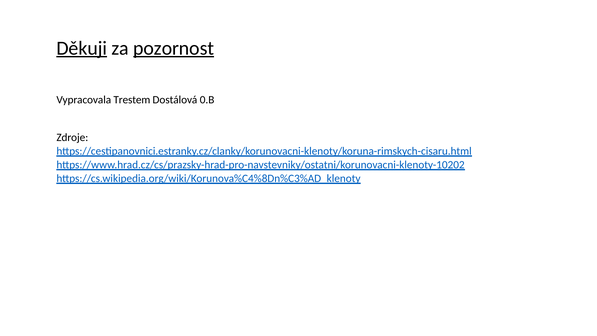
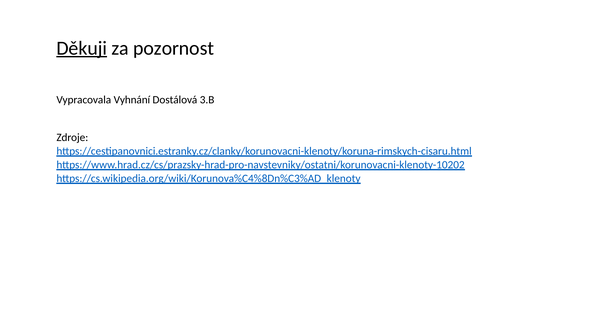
pozornost underline: present -> none (174, 48)
Trestem: Trestem -> Vyhnání (132, 100)
0.B: 0.B -> 3.B (207, 100)
